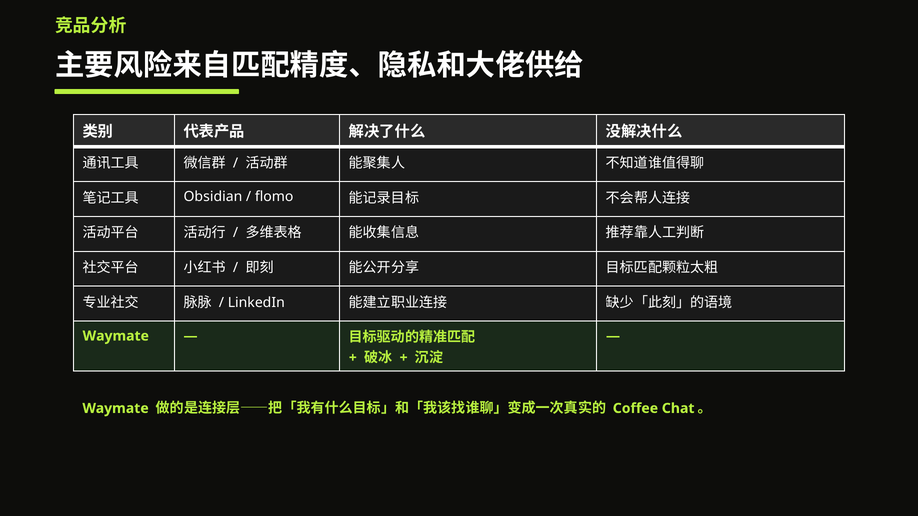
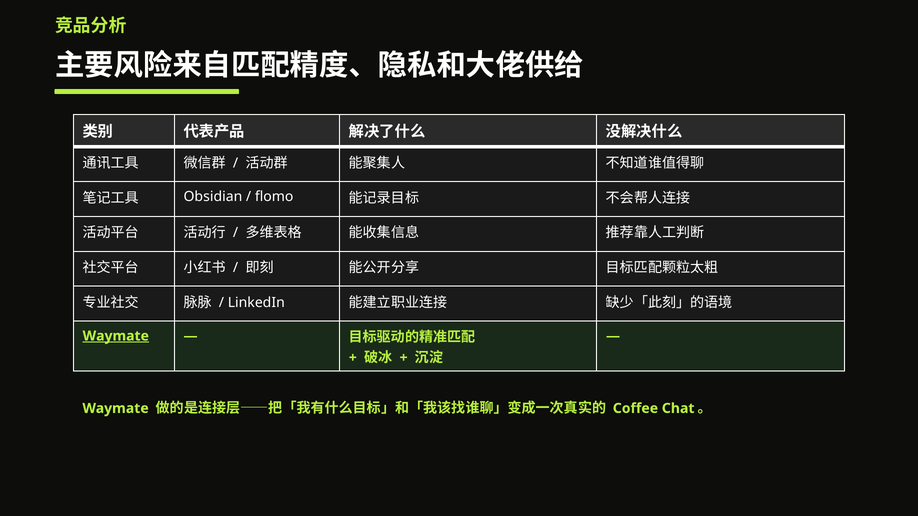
Waymate underline: none -> present (116, 336)
